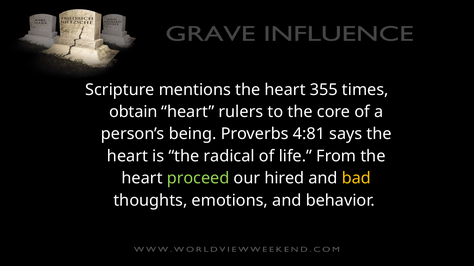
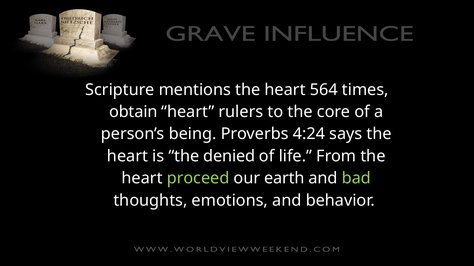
355: 355 -> 564 (324, 90)
4:81: 4:81 -> 4:24 (309, 134)
radical: radical -> denied (229, 156)
hired: hired -> earth (284, 179)
bad colour: yellow -> light green (356, 179)
